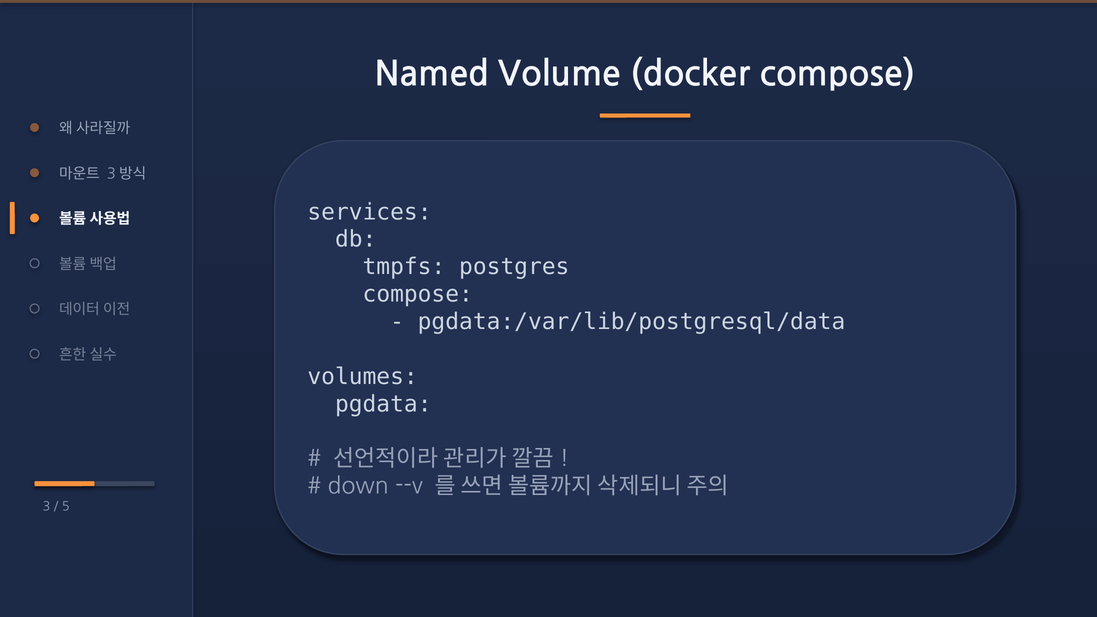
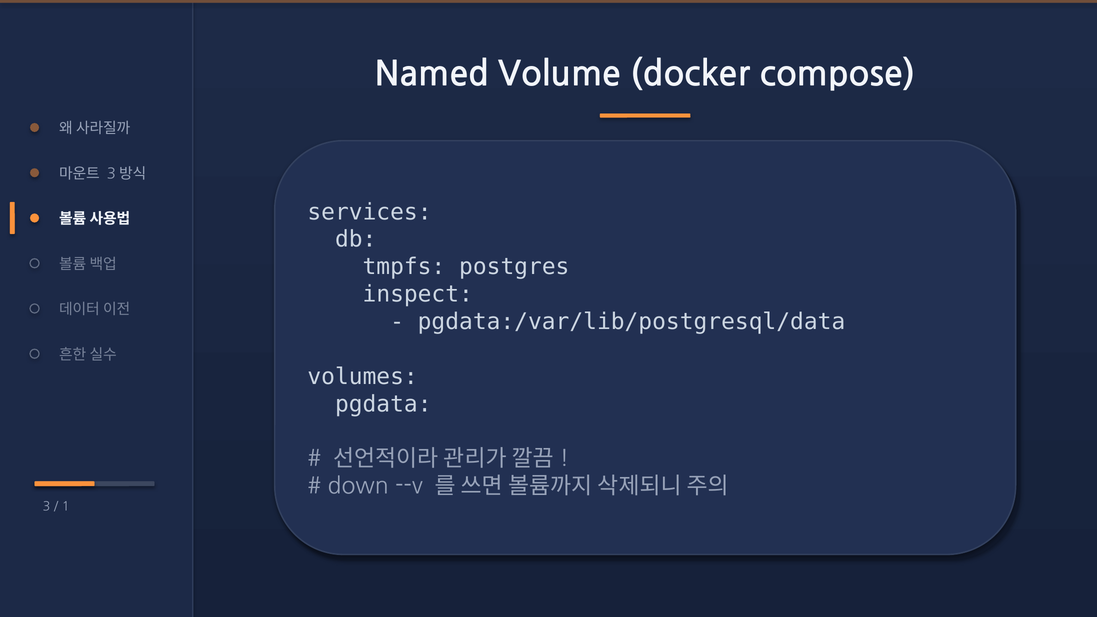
compose: compose -> inspect (418, 294)
5: 5 -> 1 (66, 506)
